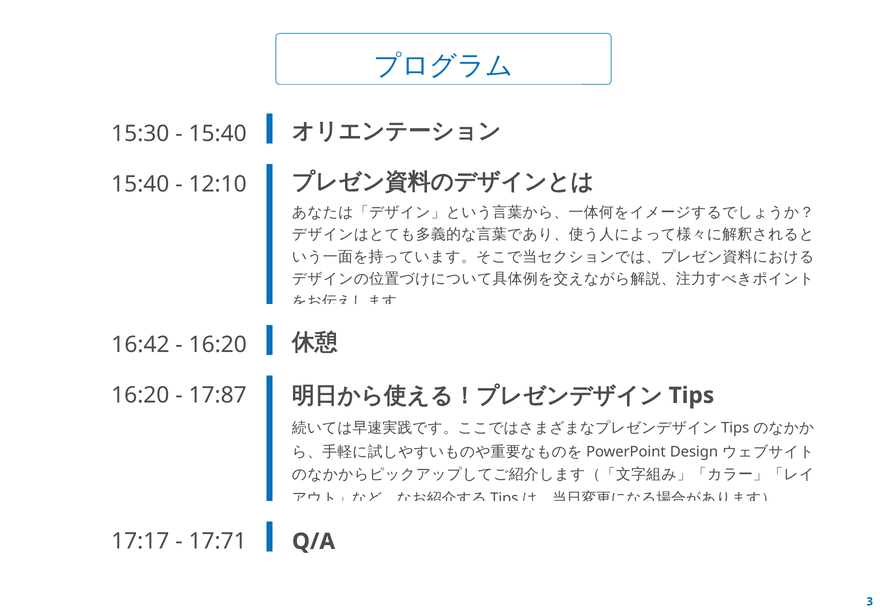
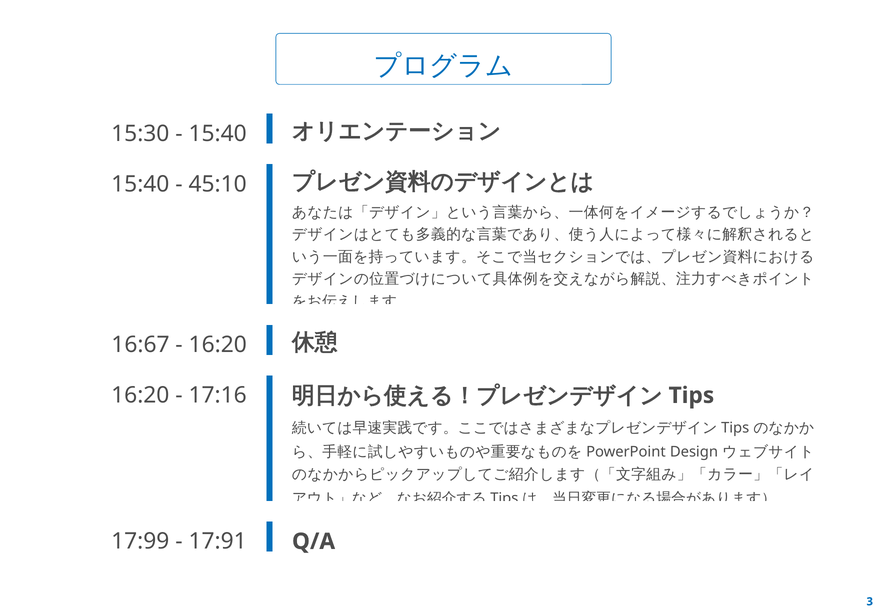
12:10: 12:10 -> 45:10 (218, 184)
16:42: 16:42 -> 16:67 (140, 345)
17:87: 17:87 -> 17:16 (218, 395)
17:17: 17:17 -> 17:99 (140, 542)
17:71: 17:71 -> 17:91 (218, 542)
